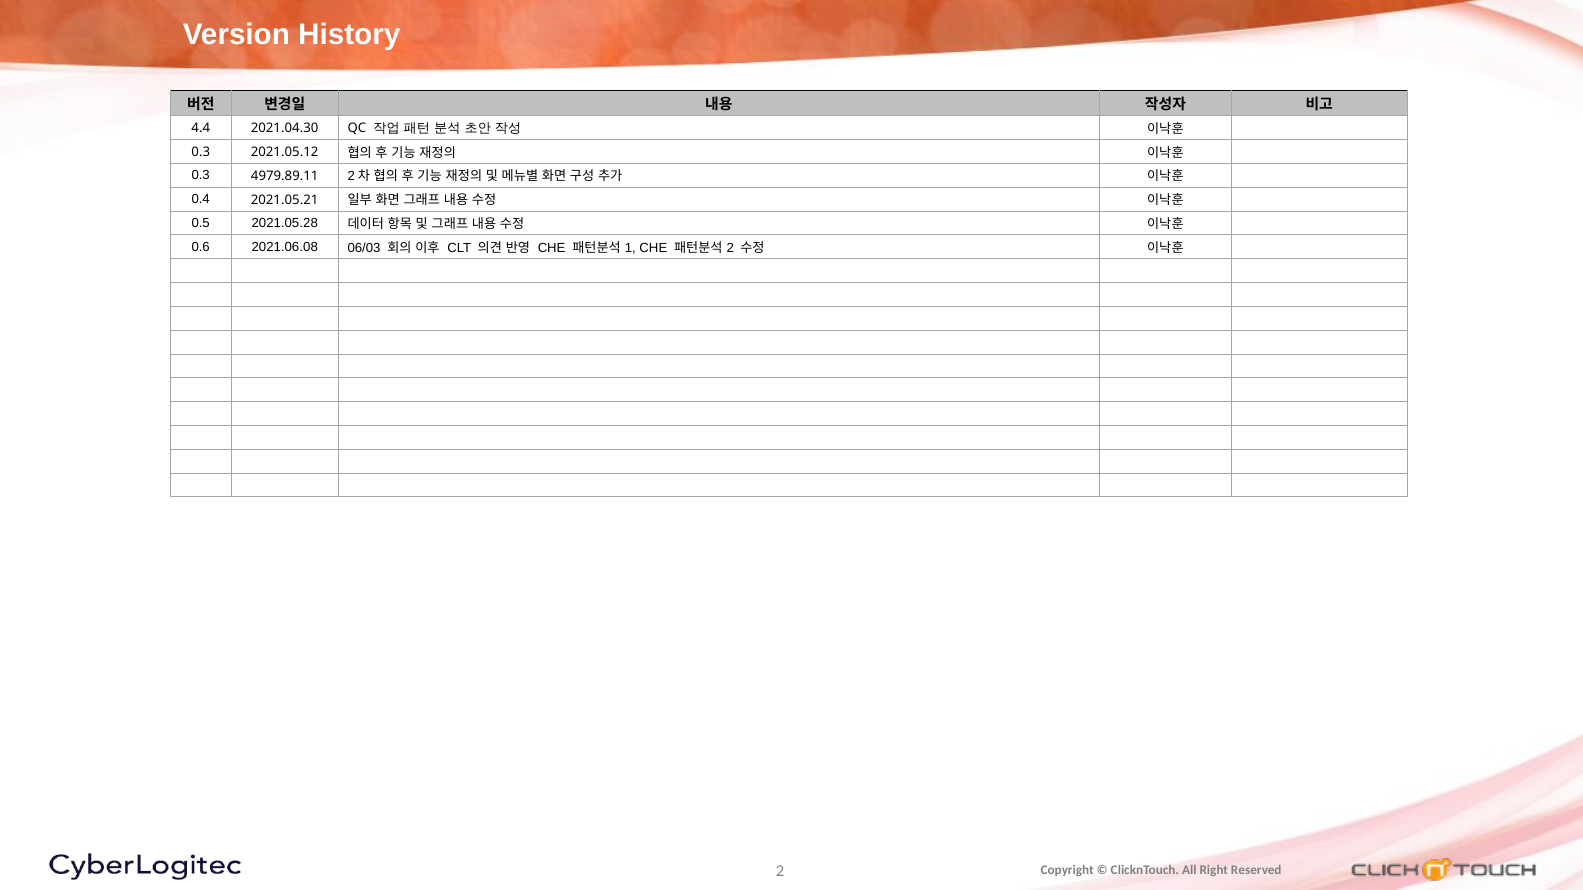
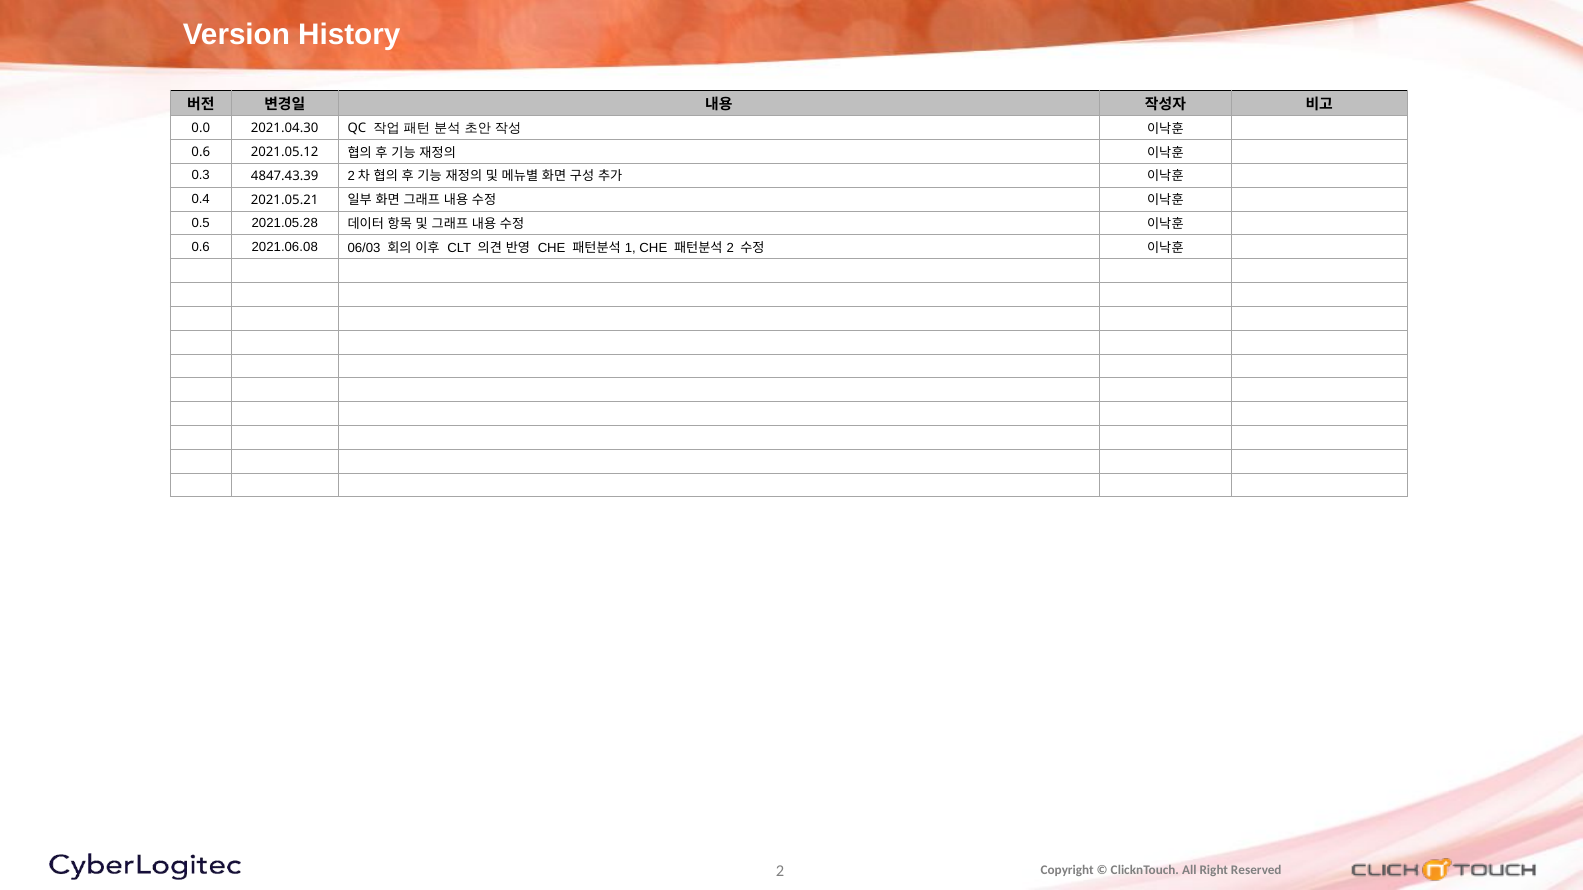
4.4: 4.4 -> 0.0 (201, 128)
0.3: 0.3 -> 0.6 (201, 152)
4979.89.11: 4979.89.11 -> 4847.43.39 (285, 176)
